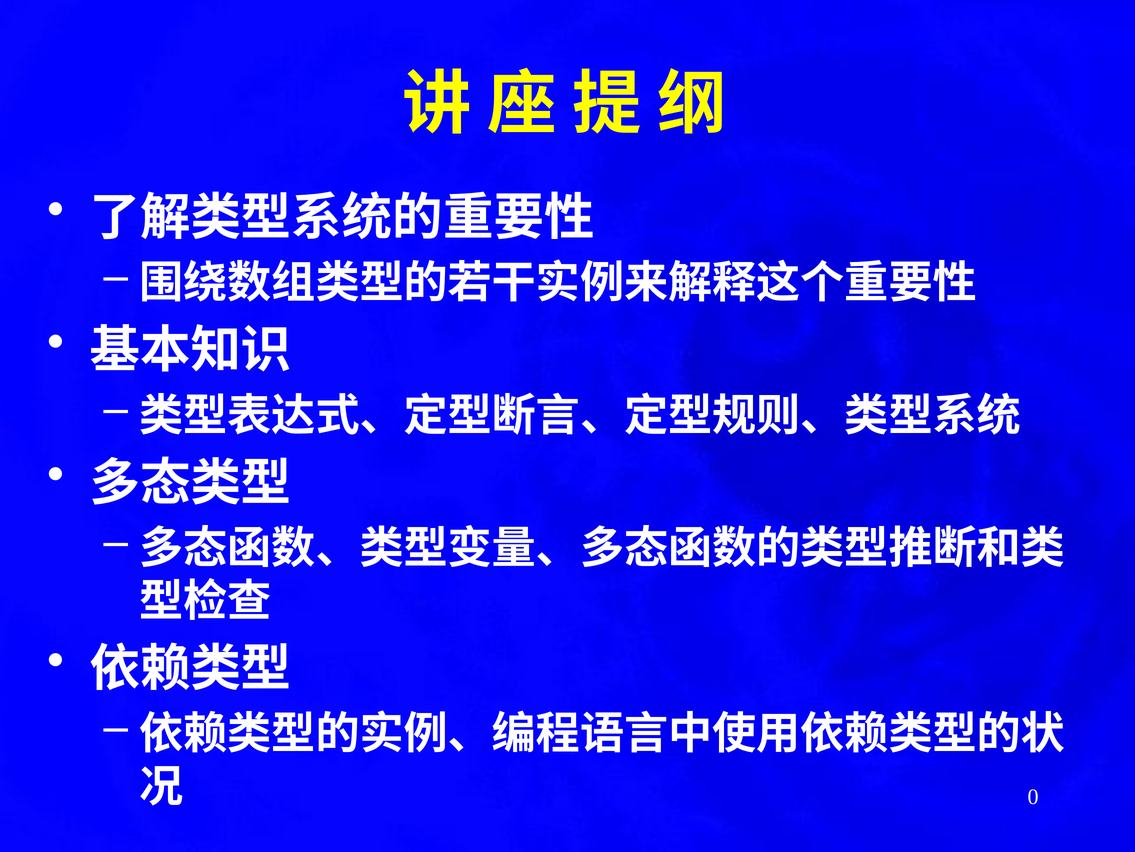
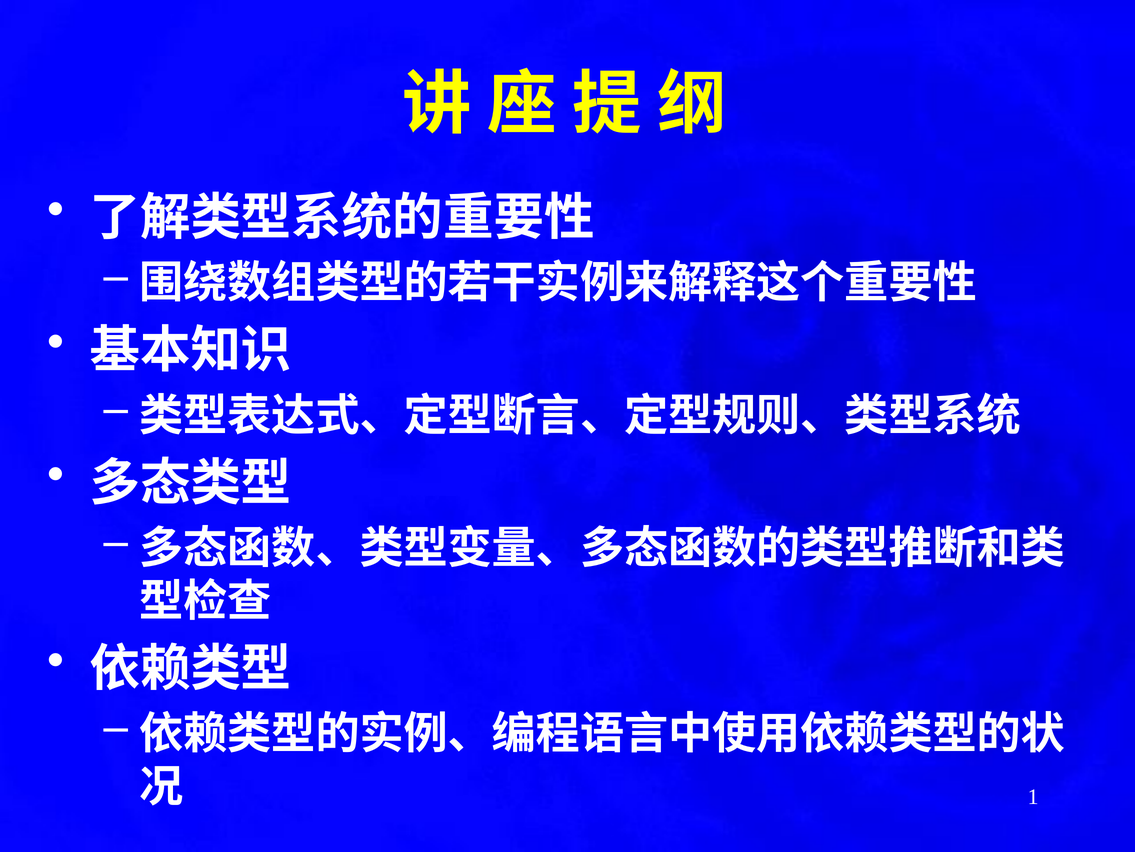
0: 0 -> 1 (1033, 796)
